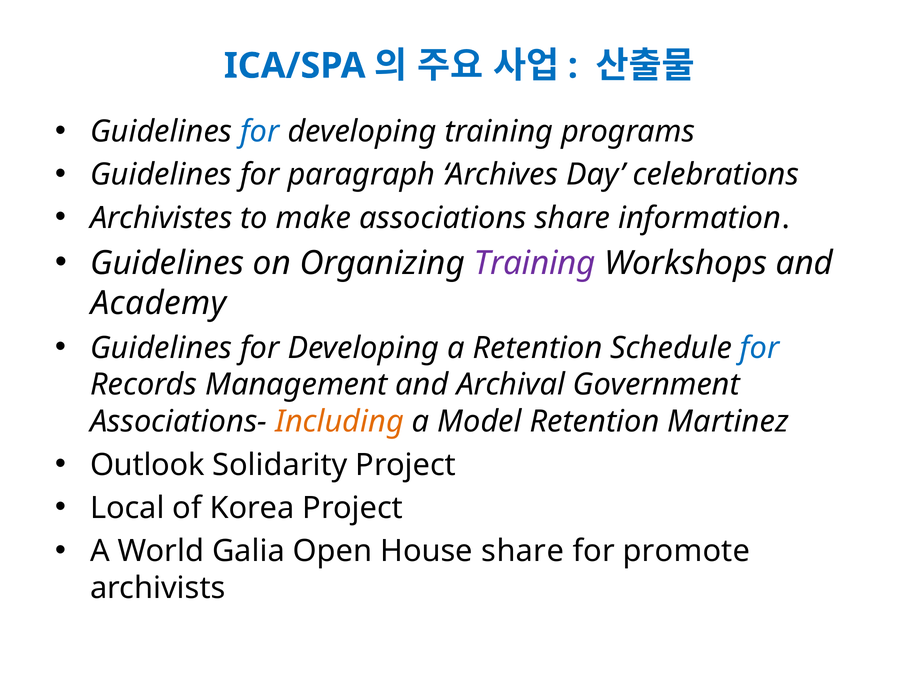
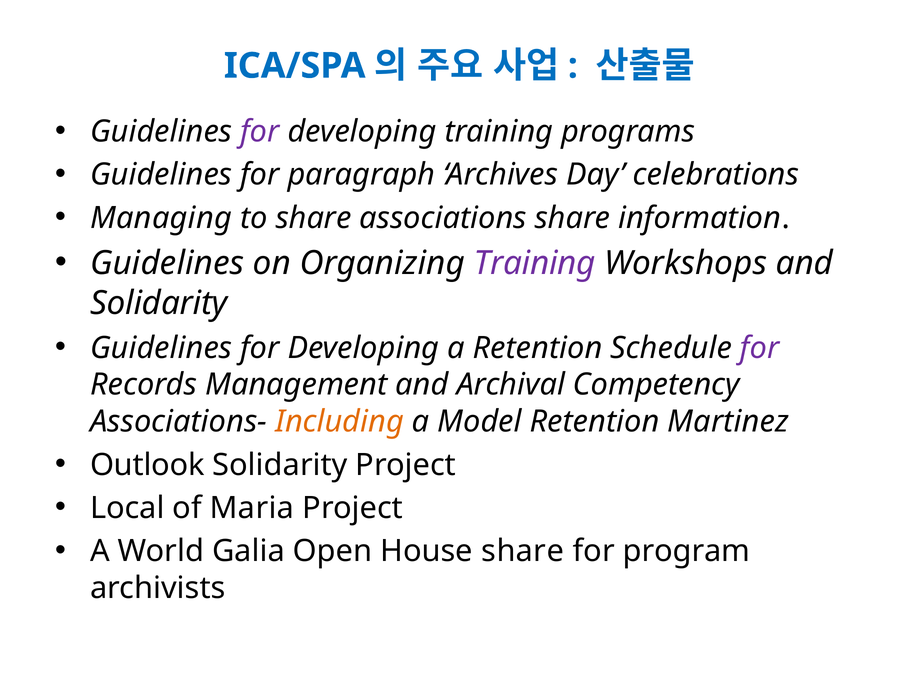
for colour: blue -> purple (260, 132)
Archivistes: Archivistes -> Managing (161, 218)
to make: make -> share (314, 218)
Academy: Academy -> Solidarity (159, 303)
for colour: blue -> purple (760, 348)
Government: Government -> Competency (656, 385)
Korea: Korea -> Maria (252, 508)
promote: promote -> program (686, 551)
